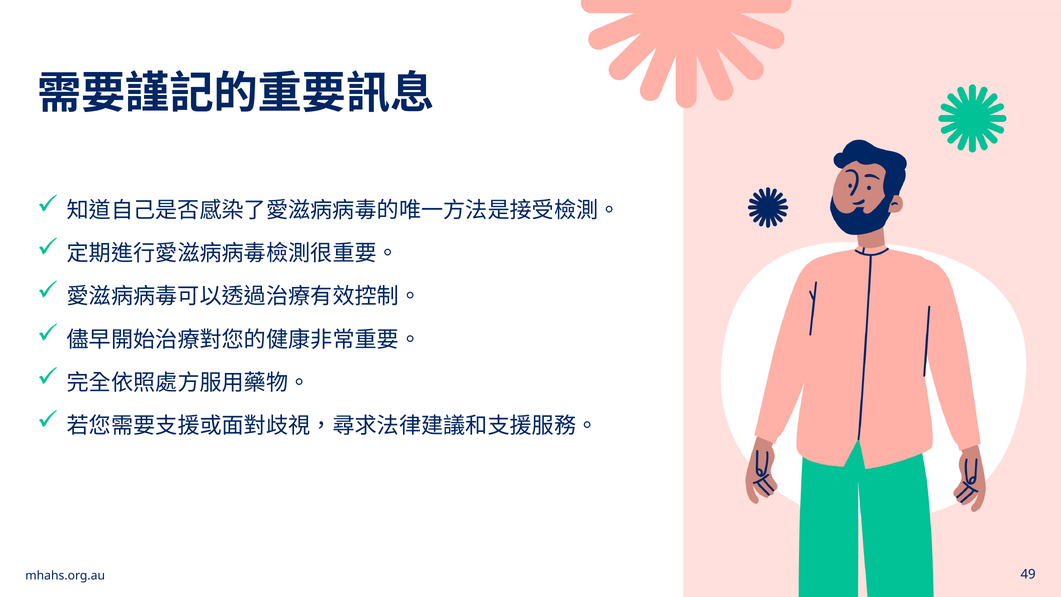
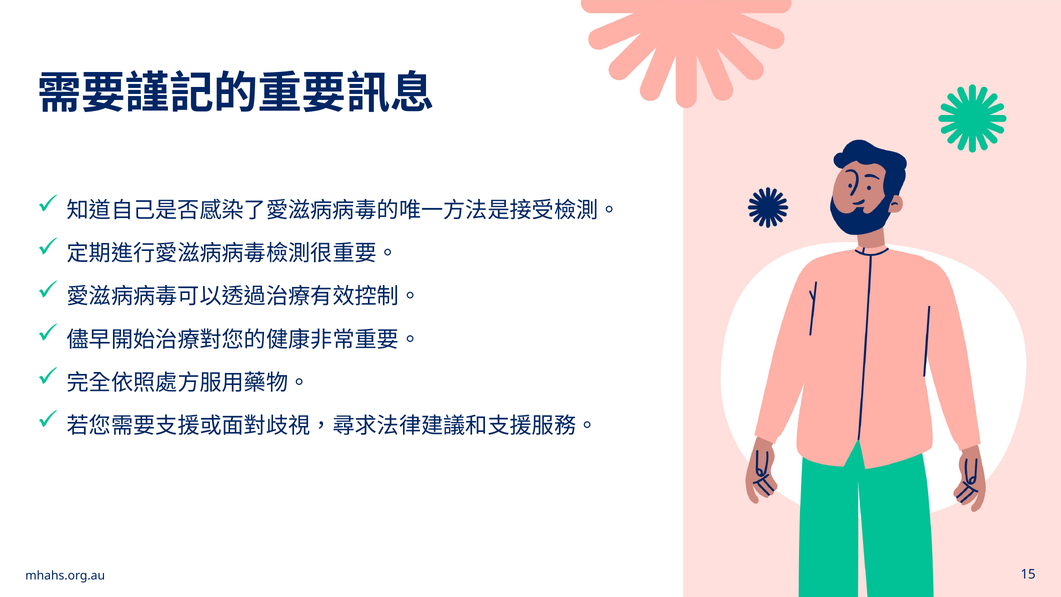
49: 49 -> 15 (1028, 574)
